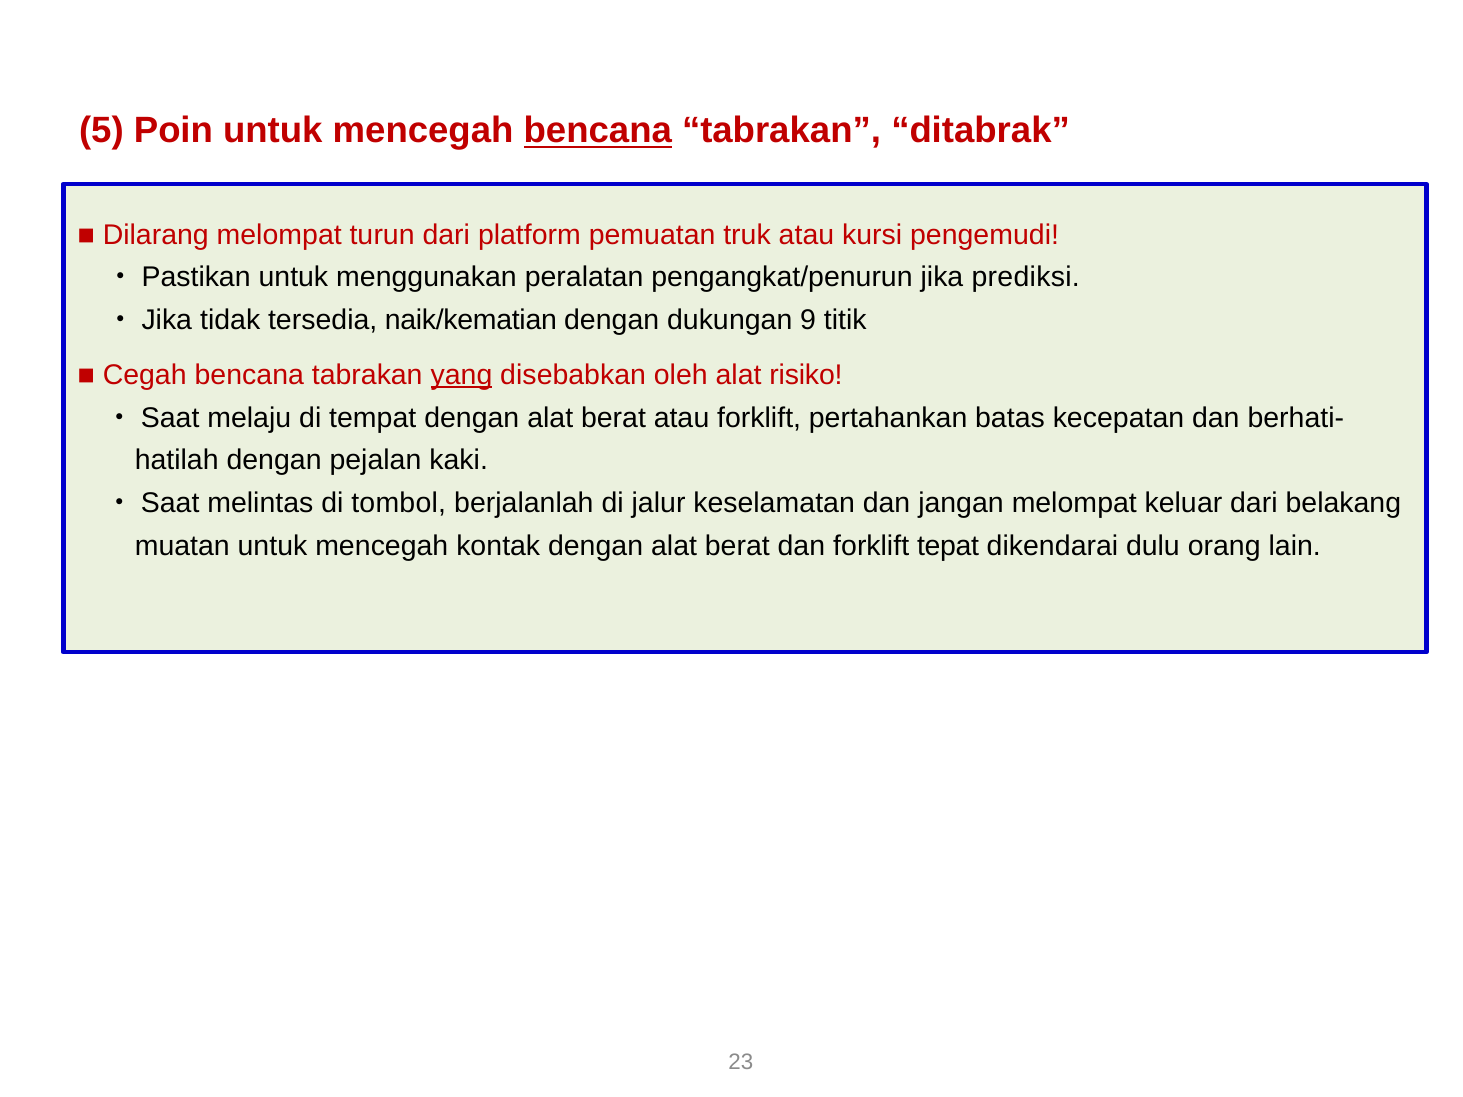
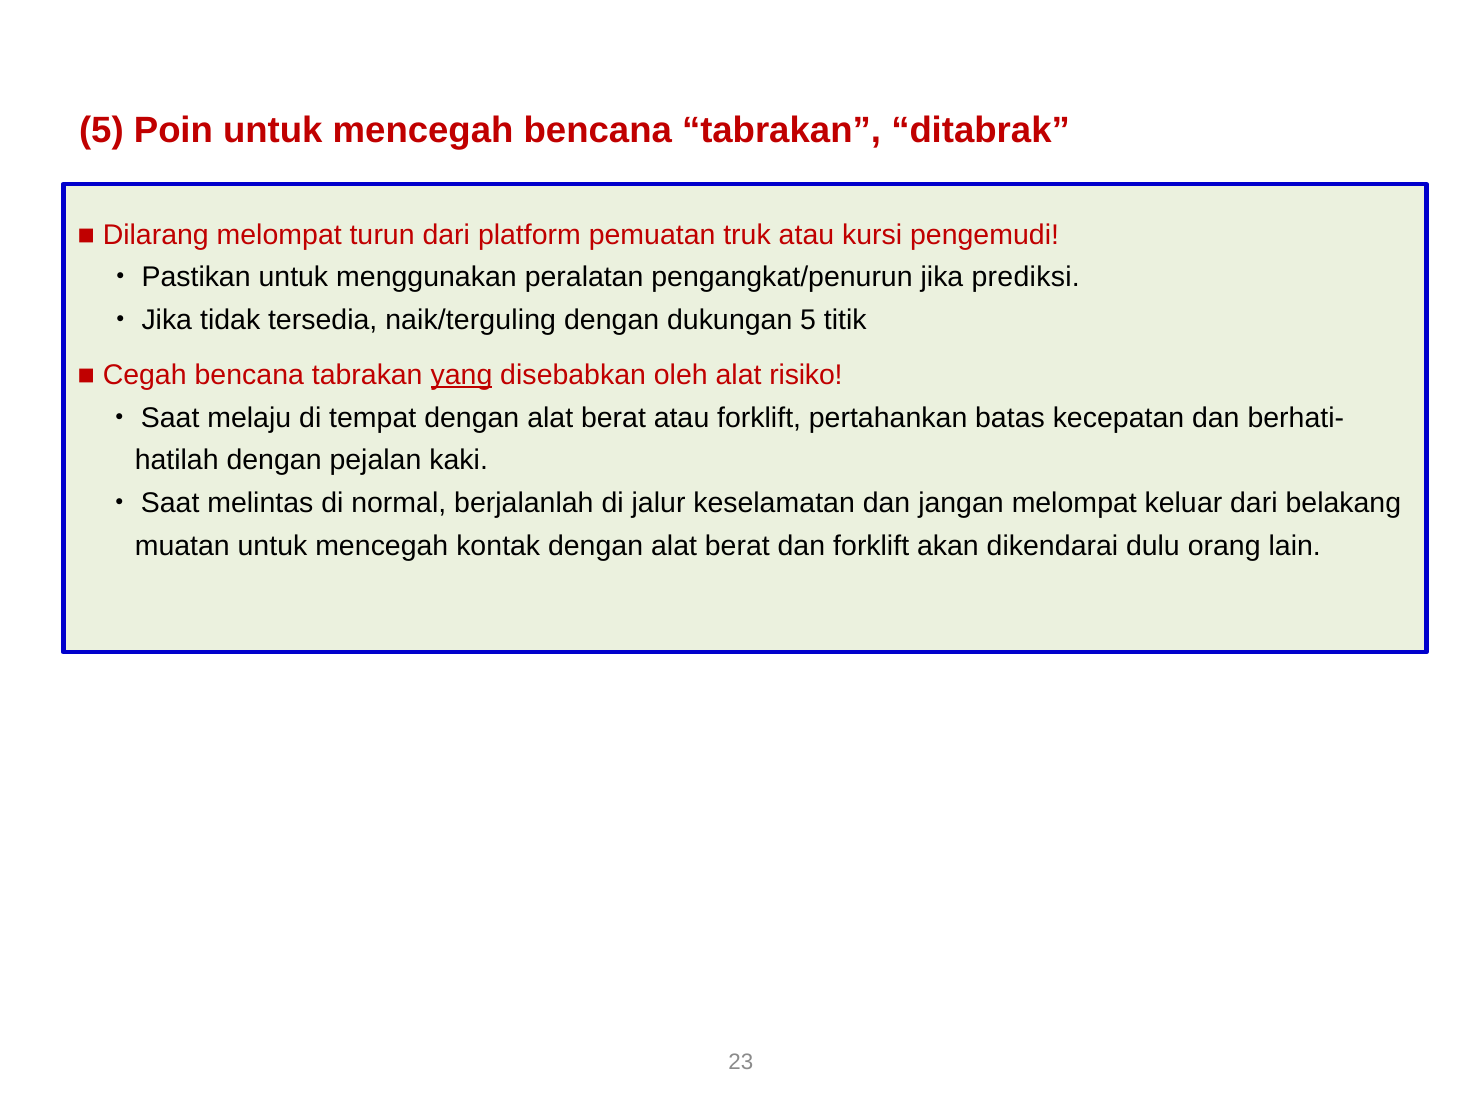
bencana underline: present -> none (598, 131)
naik/kematian: naik/kematian -> naik/terguling (471, 320)
dukungan 9: 9 -> 5 (808, 320)
tombol: tombol -> normal (399, 503)
tepat: tepat -> akan (948, 546)
